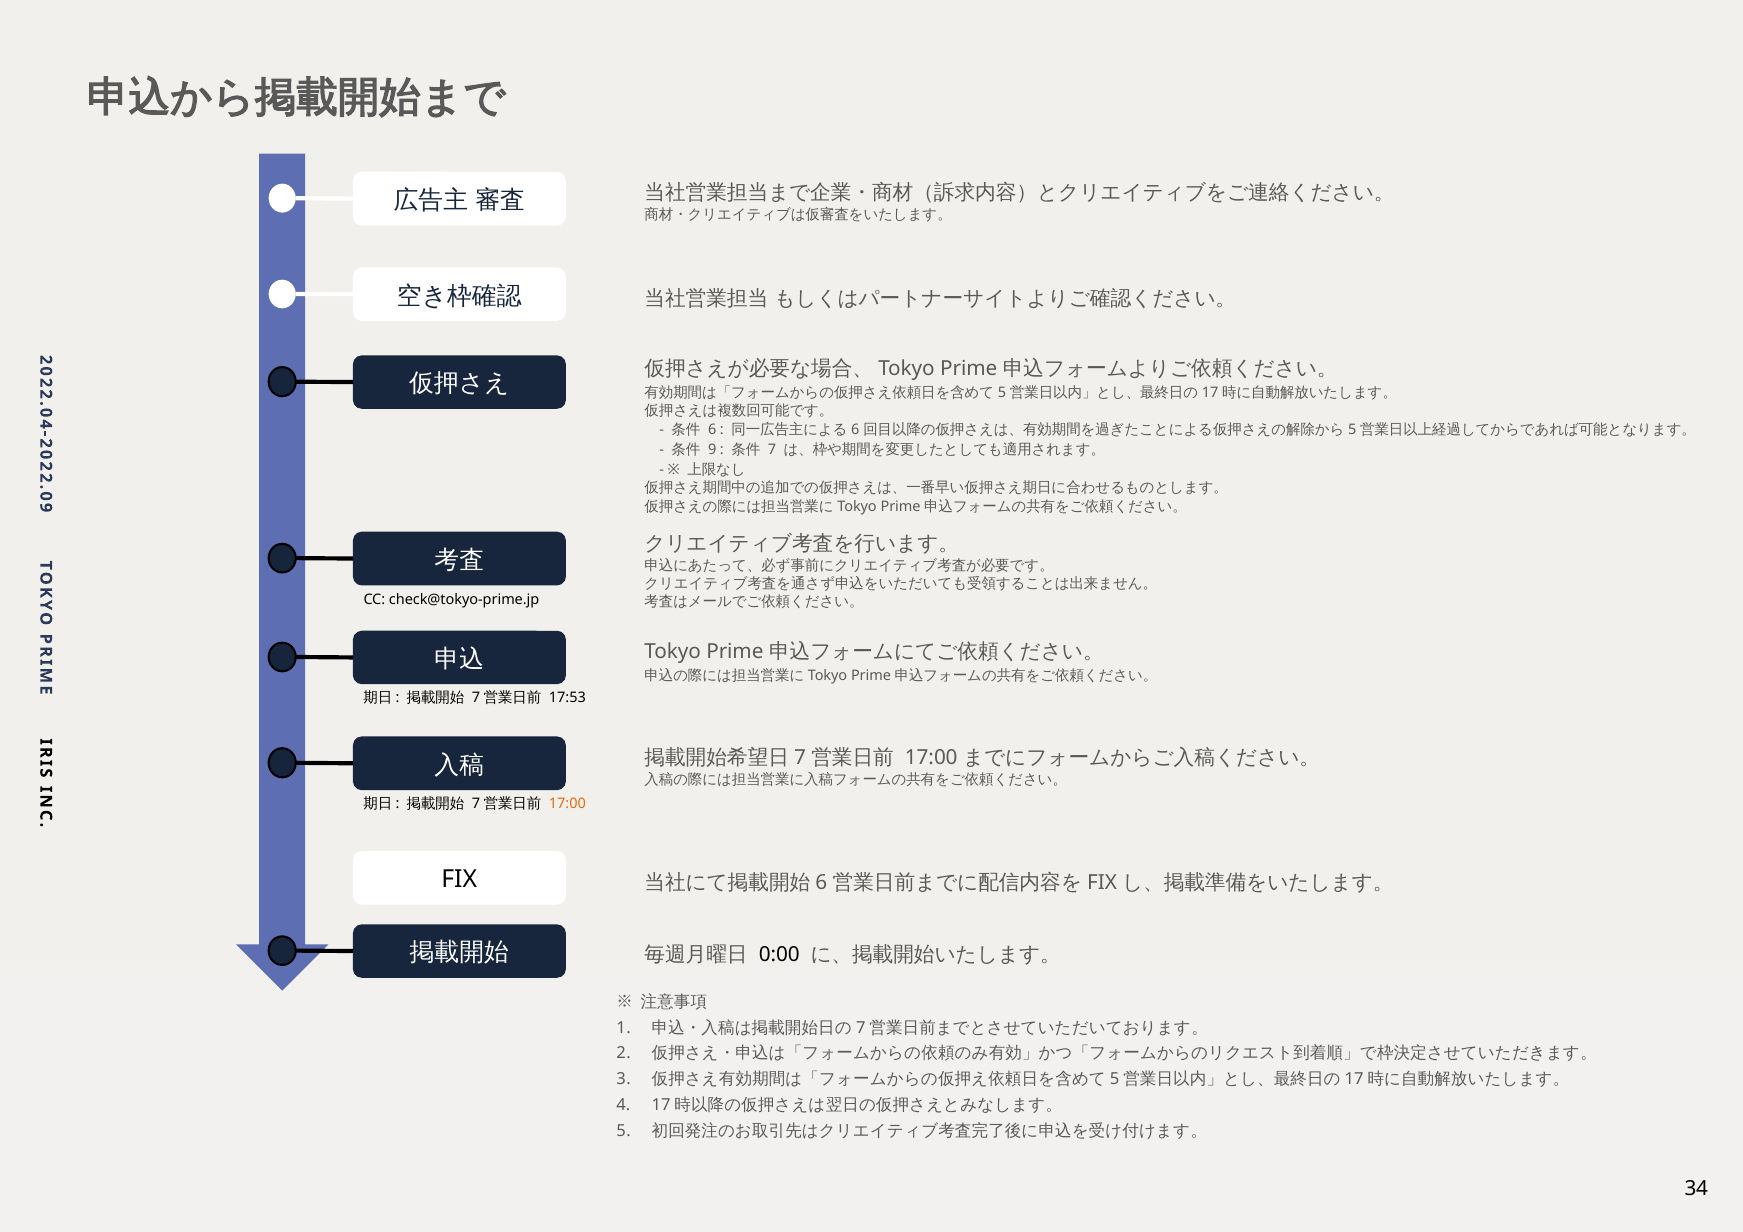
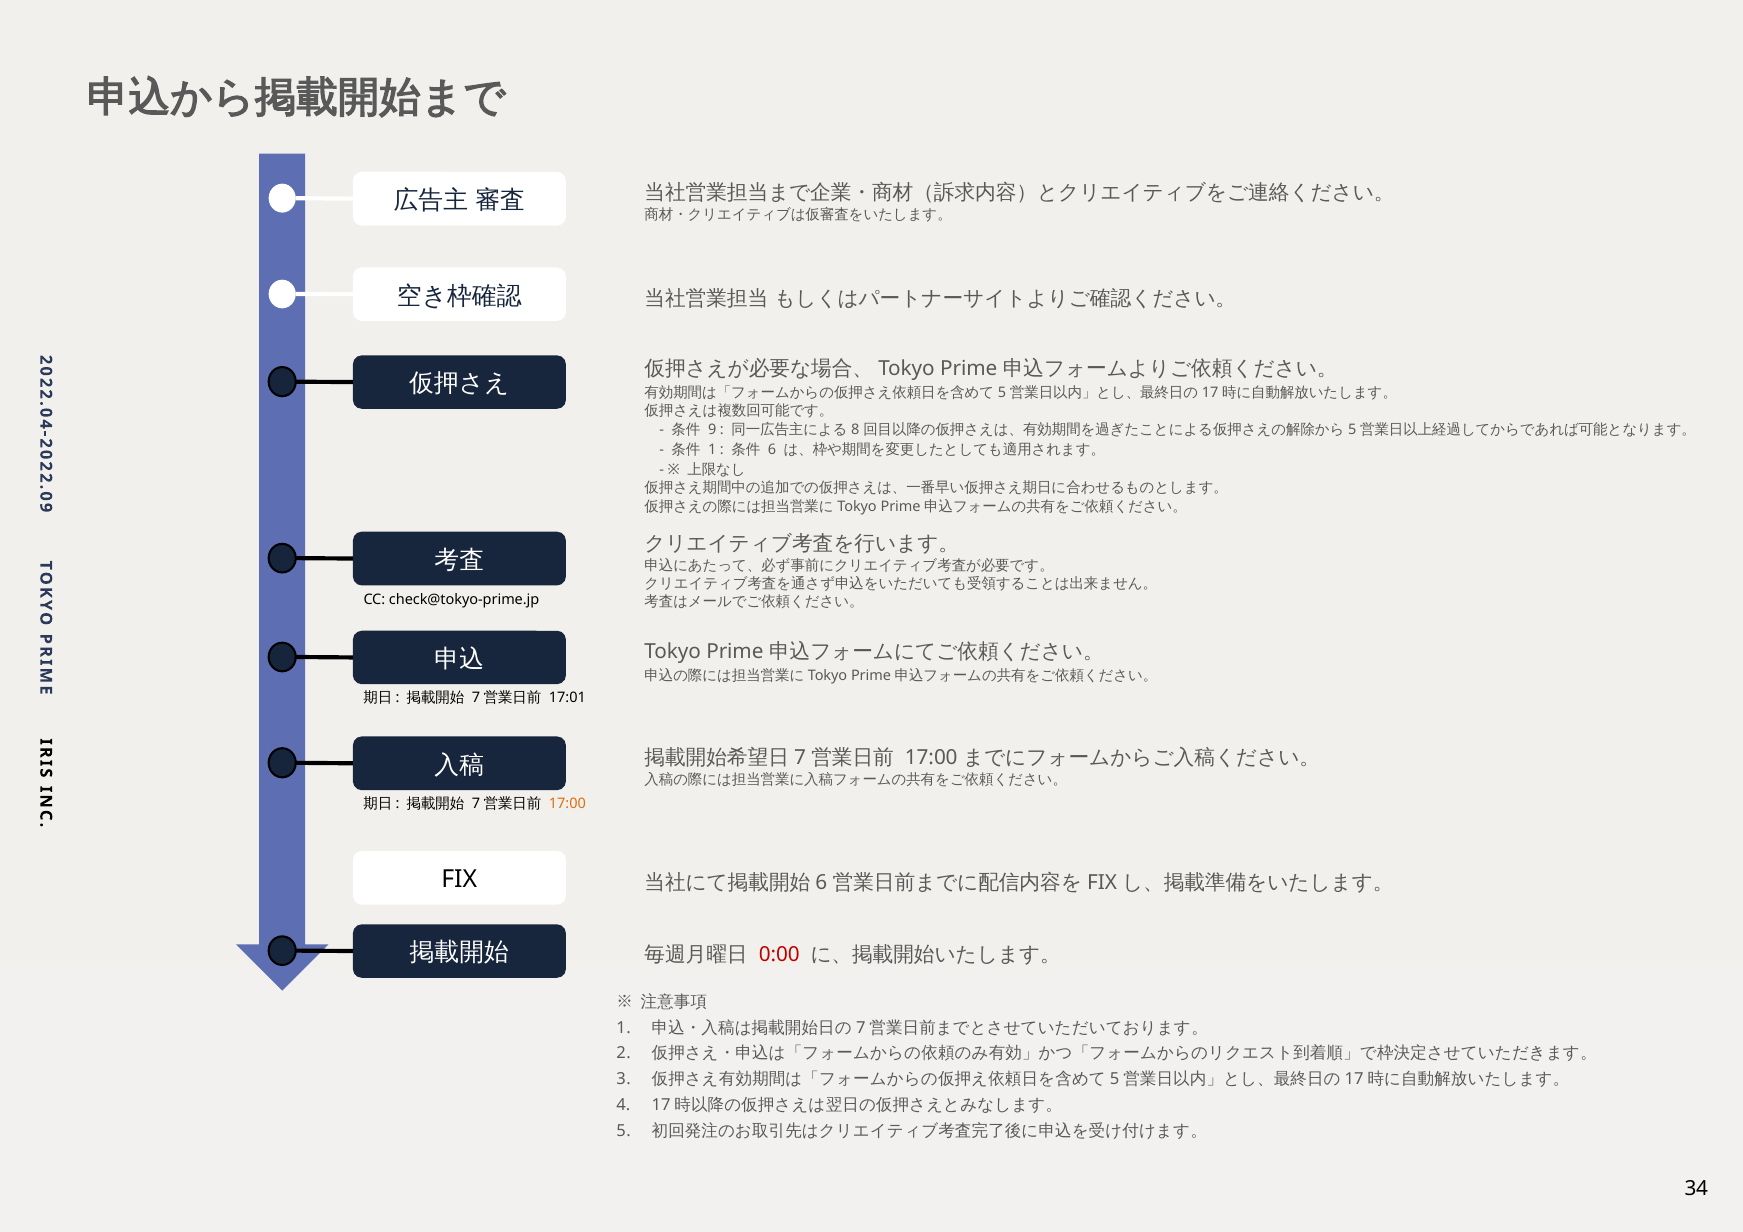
6: 6 -> 9 (712, 430)
6: 6 -> 8 (855, 430)
9: 9 -> 1 (712, 450)
7: 7 -> 6 (772, 450)
17:53: 17:53 -> 17:01 (567, 698)
0:00 colour: black -> red (779, 955)
